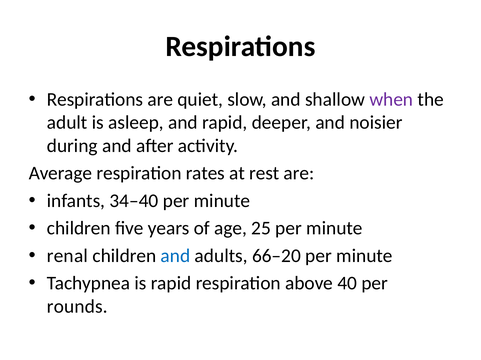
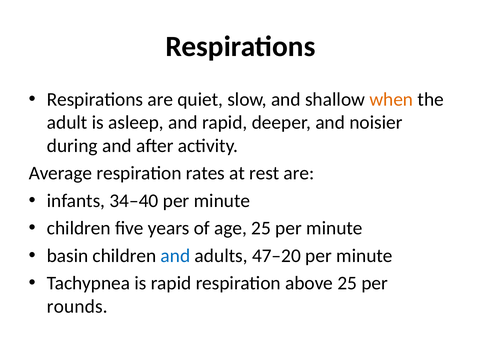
when colour: purple -> orange (391, 100)
renal: renal -> basin (68, 256)
66–20: 66–20 -> 47–20 (276, 256)
above 40: 40 -> 25 (347, 284)
